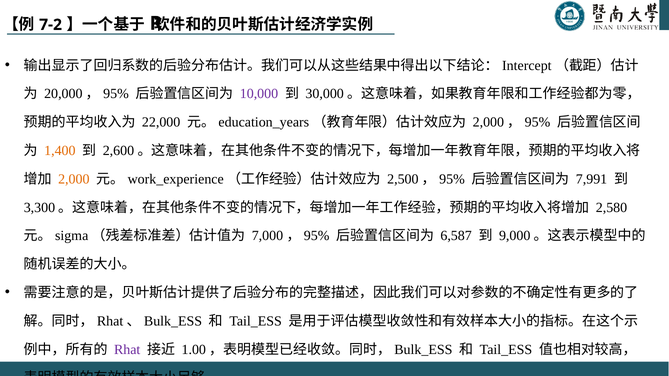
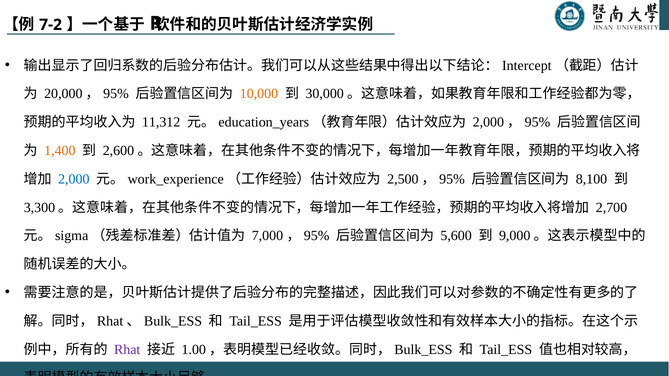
10,000 colour: purple -> orange (259, 94)
22,000: 22,000 -> 11,312 (161, 122)
2,000 colour: orange -> blue (74, 179)
7,991: 7,991 -> 8,100 (592, 179)
2,580: 2,580 -> 2,700 (611, 208)
6,587: 6,587 -> 5,600 (456, 236)
